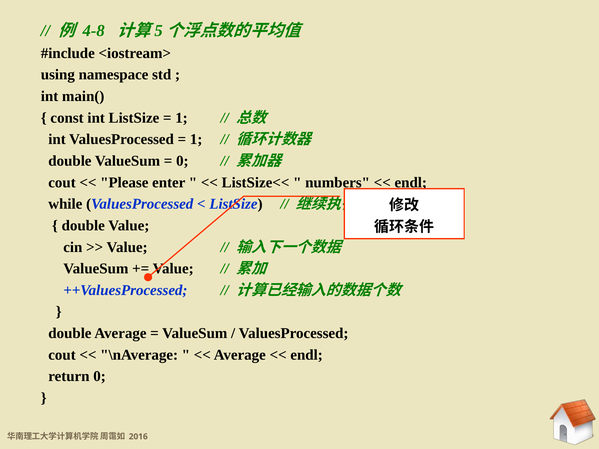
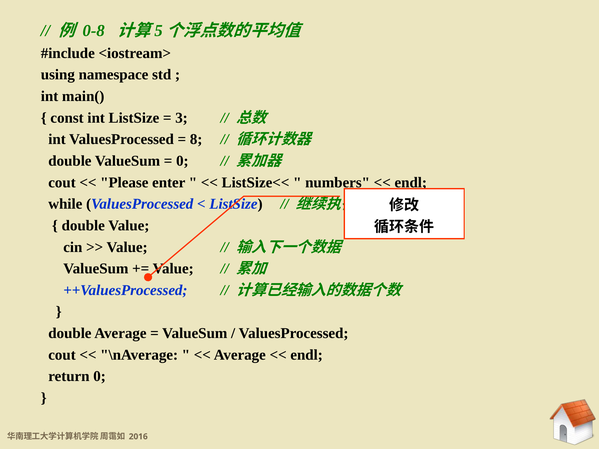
4-8: 4-8 -> 0-8 (94, 31)
1: 1 -> 3 (181, 118)
1: 1 -> 8 (196, 139)
